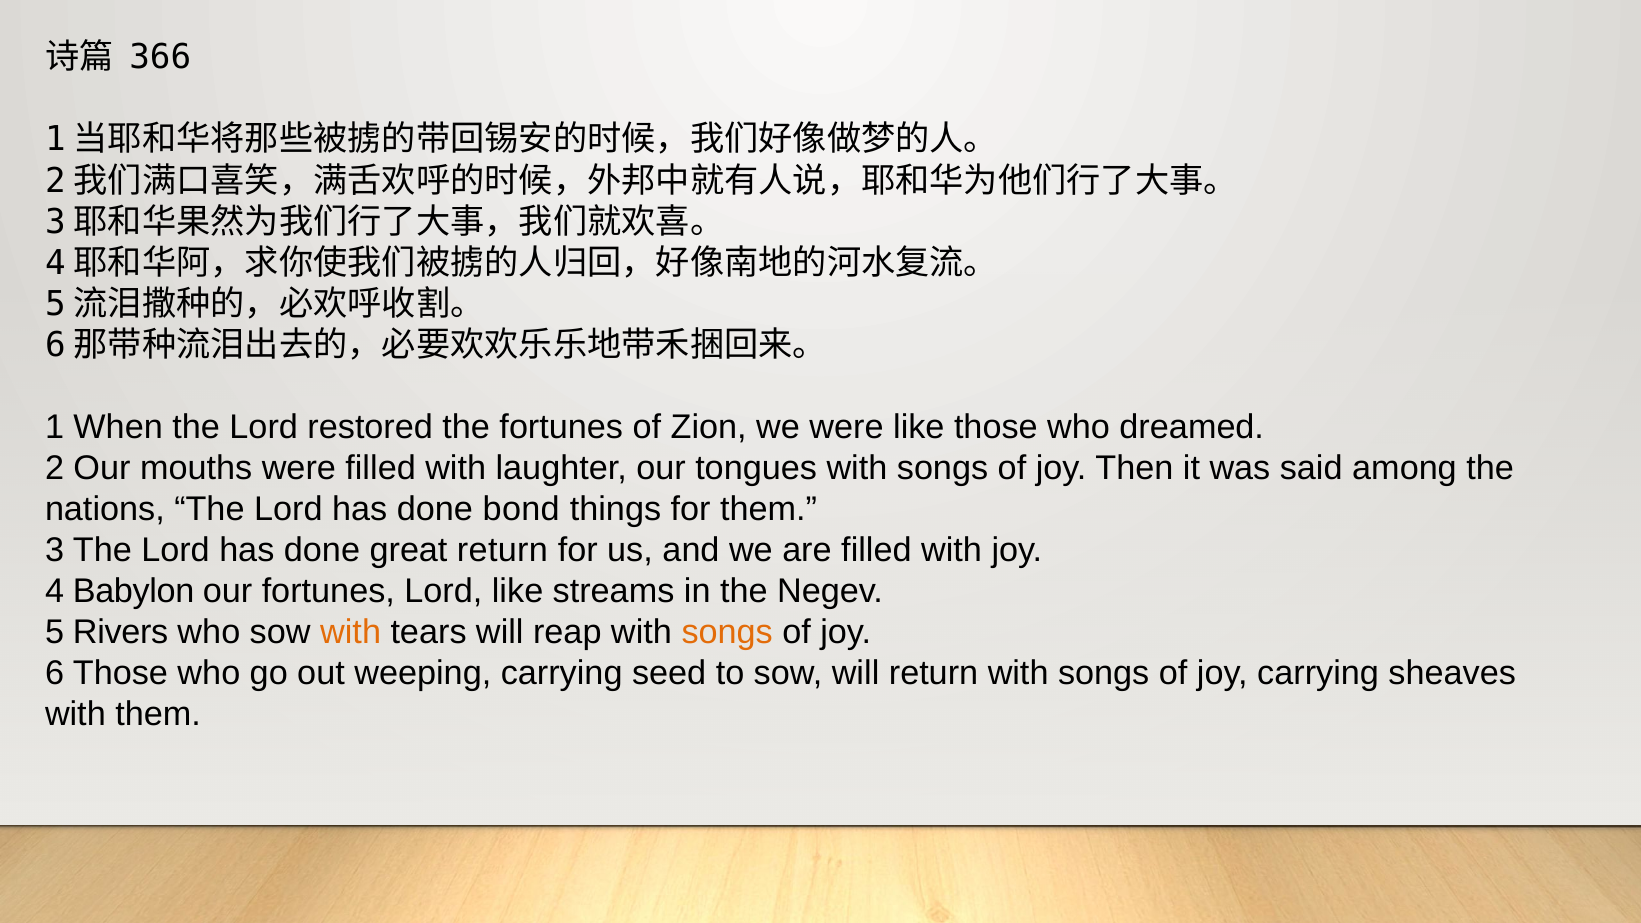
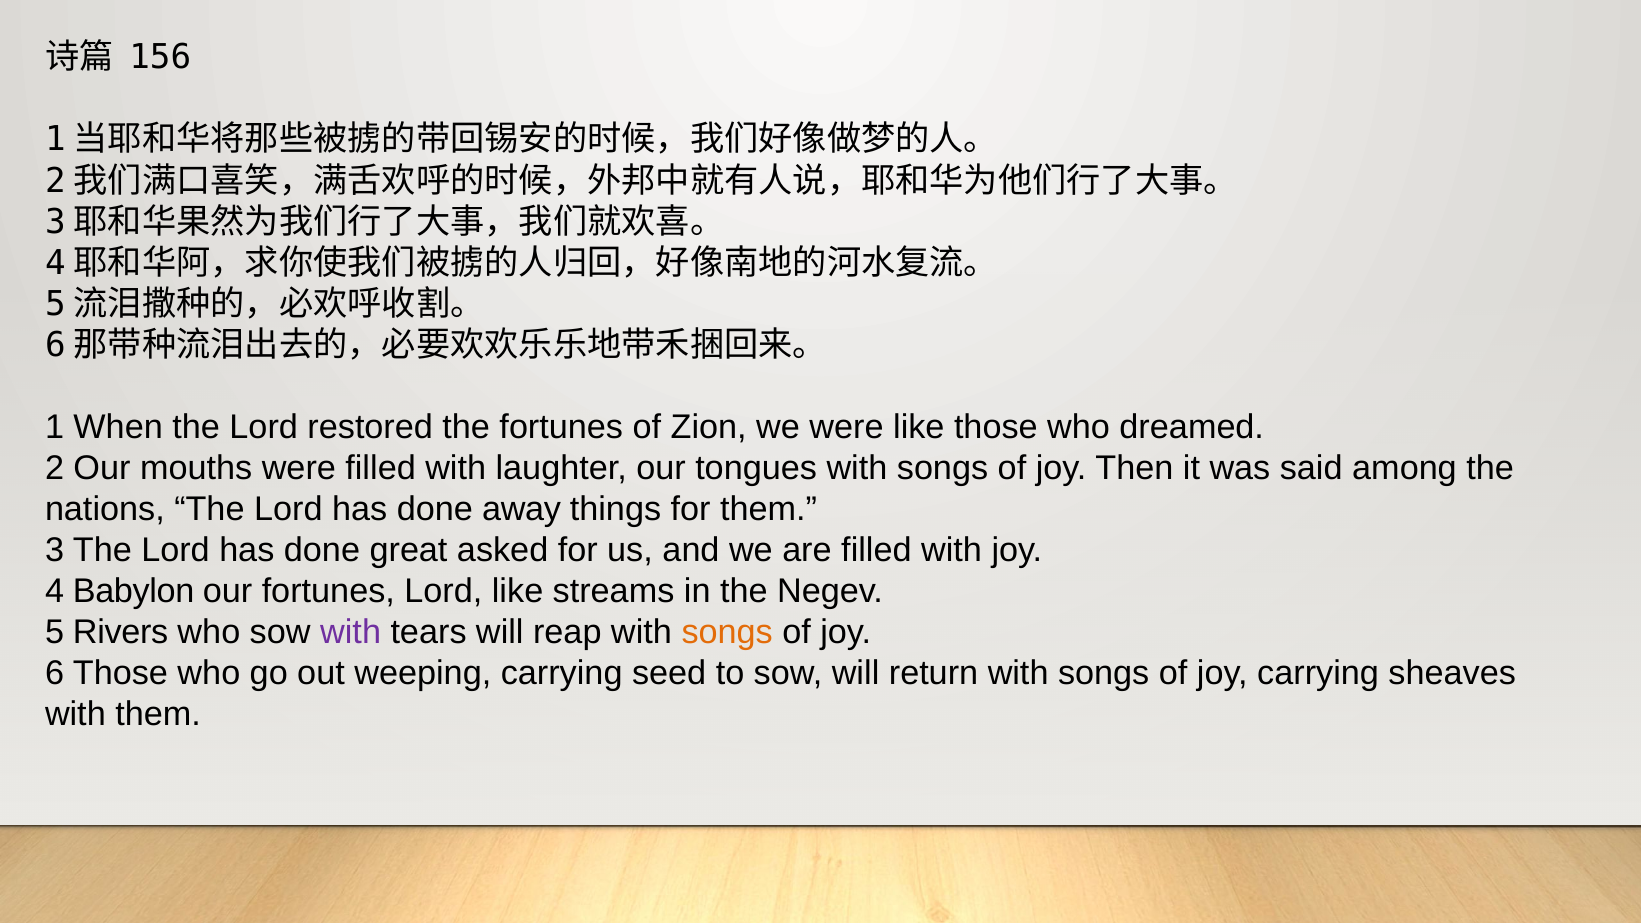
366: 366 -> 156 (160, 58)
bond: bond -> away (522, 509)
great return: return -> asked (503, 550)
with colour: orange -> purple (351, 632)
